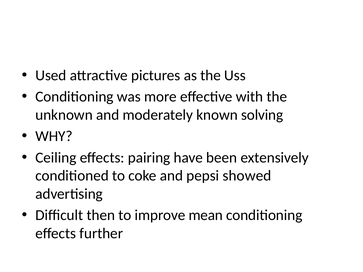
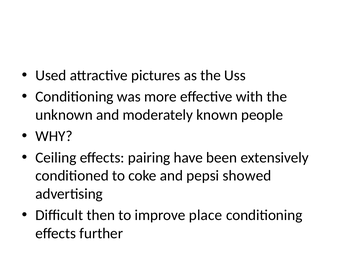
solving: solving -> people (262, 115)
mean: mean -> place (206, 215)
